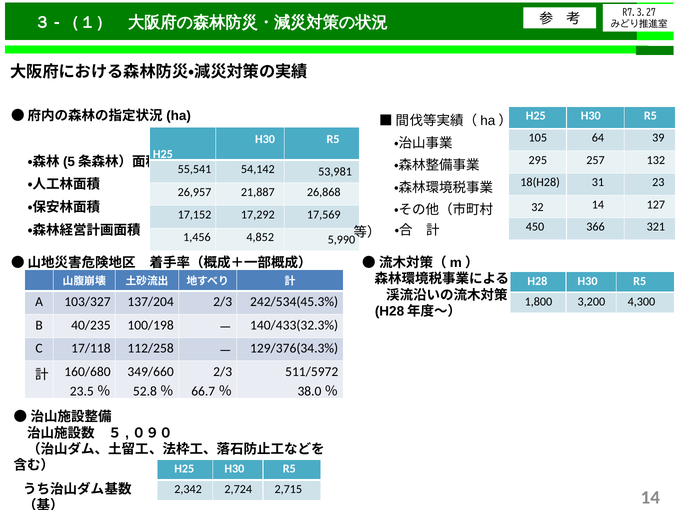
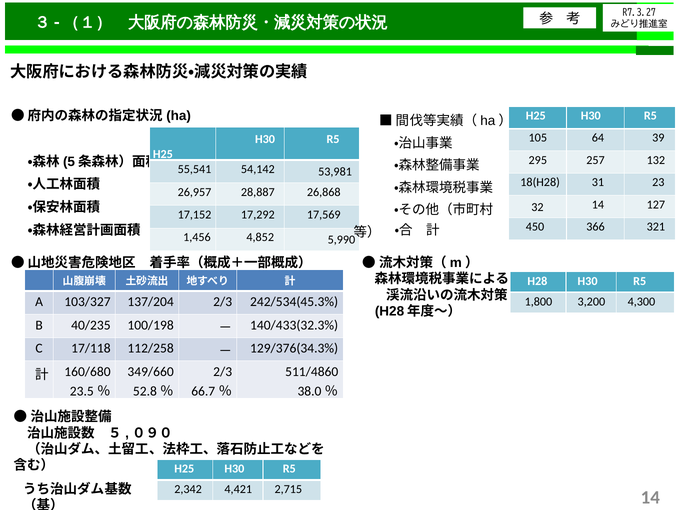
21,887: 21,887 -> 28,887 (258, 192)
511/5972: 511/5972 -> 511/4860 (312, 372)
2,724: 2,724 -> 4,421 (238, 489)
